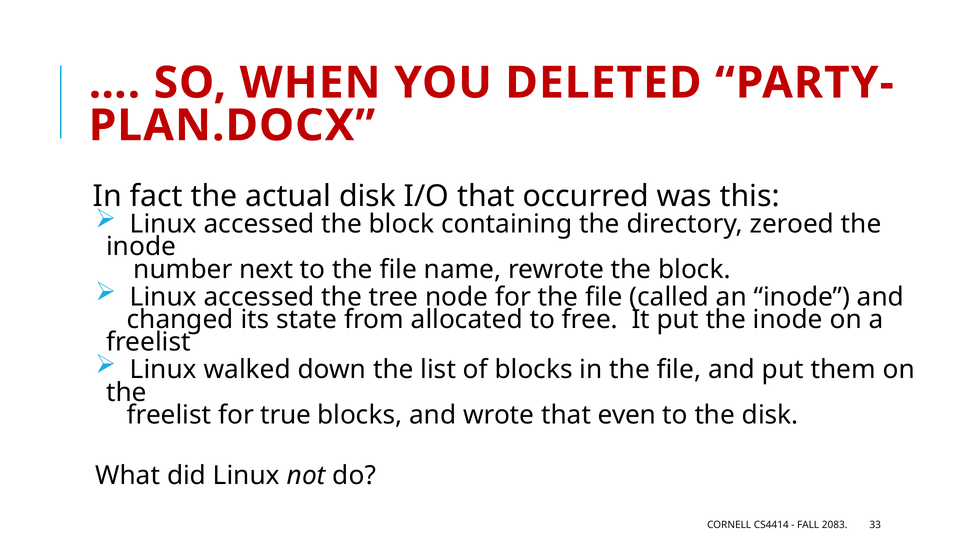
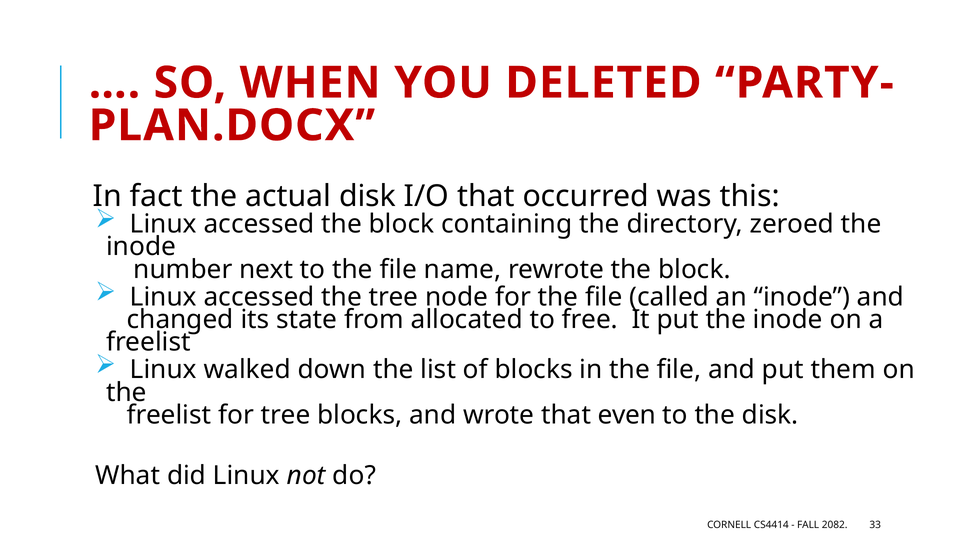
for true: true -> tree (286, 415)
2083: 2083 -> 2082 (835, 526)
